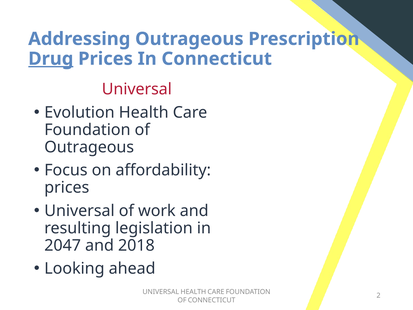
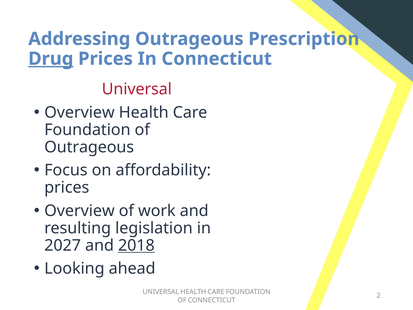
Evolution: Evolution -> Overview (79, 112)
Universal: Universal -> Overview (79, 211)
2047: 2047 -> 2027 (63, 245)
2018 underline: none -> present (136, 245)
